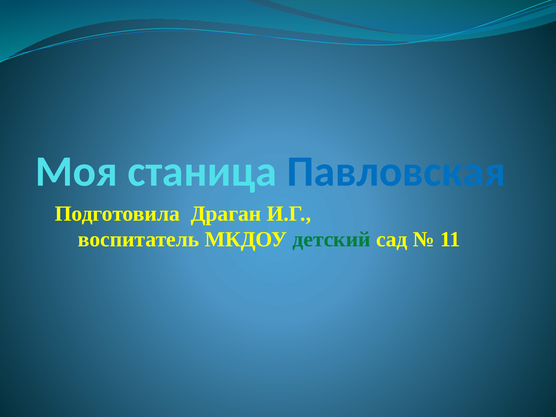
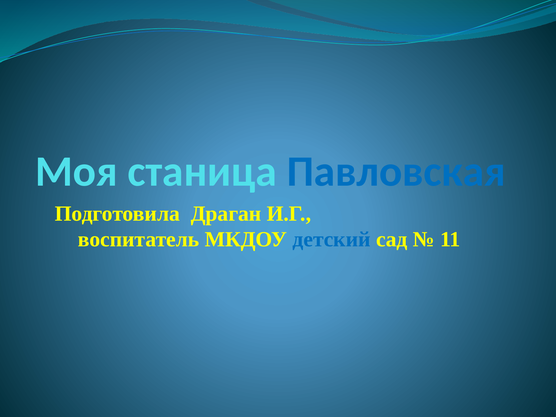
детский colour: green -> blue (332, 239)
